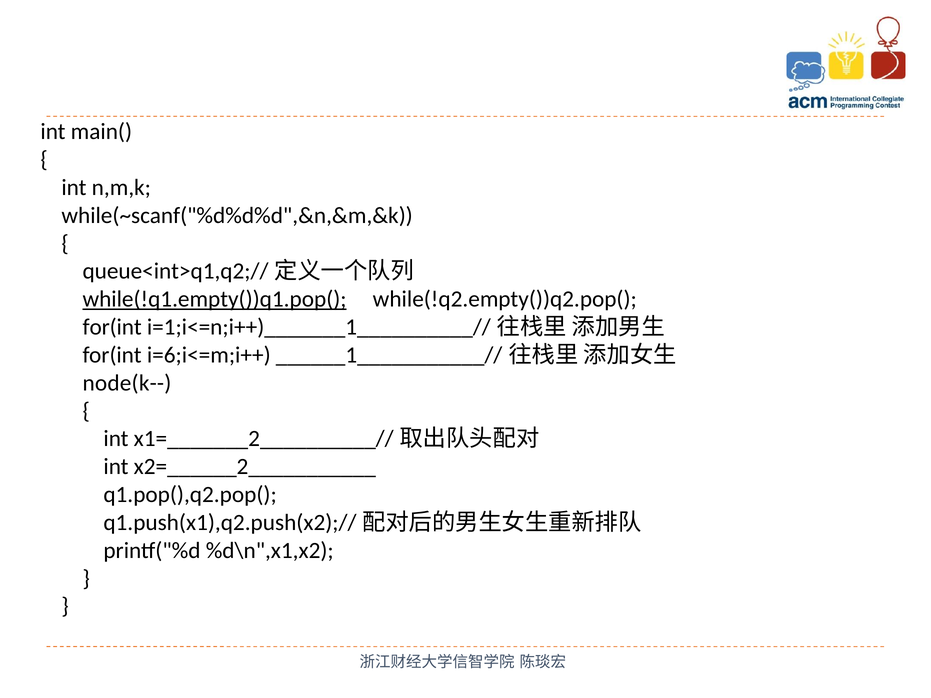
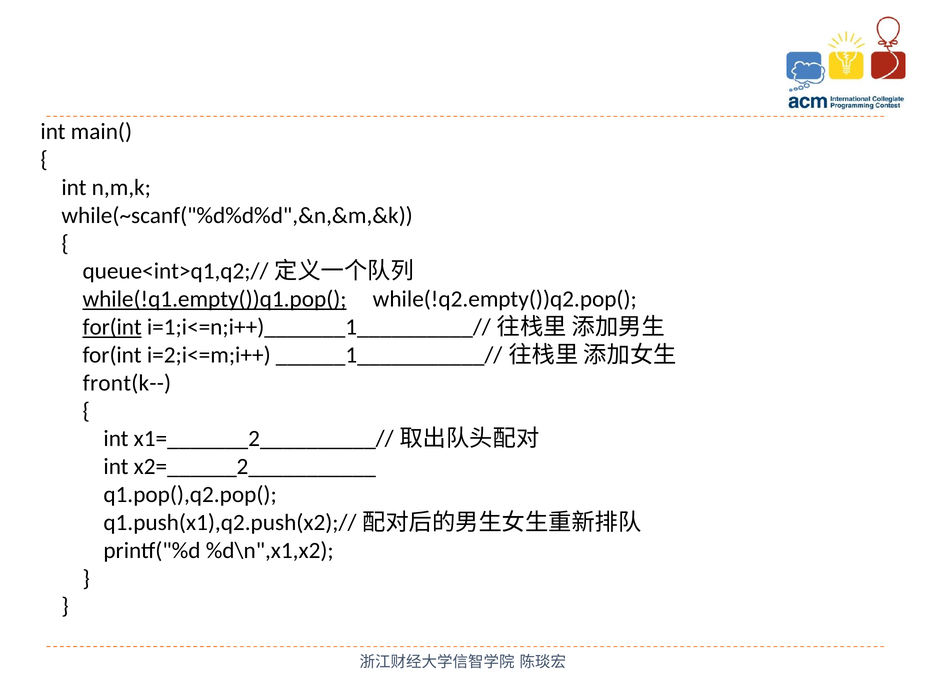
for(int underline: none -> present (112, 327)
i=6;i<=m;i++: i=6;i<=m;i++ -> i=2;i<=m;i++ (209, 355)
node(k--: node(k-- -> front(k-- (127, 383)
